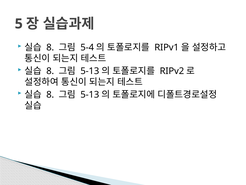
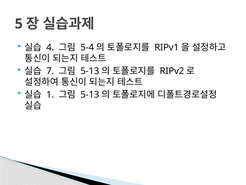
8: 8 -> 4 (50, 47)
8: 8 -> 7 (50, 71)
8: 8 -> 1 (50, 94)
